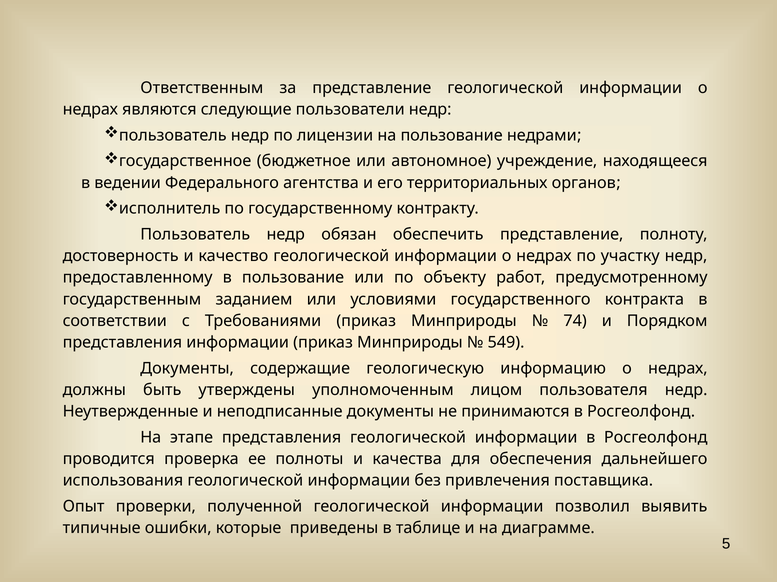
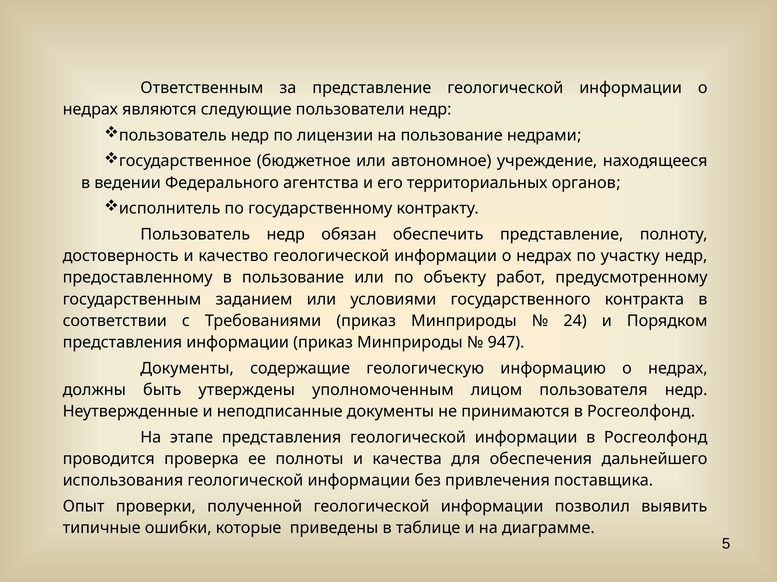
74: 74 -> 24 (575, 321)
549: 549 -> 947 (506, 343)
